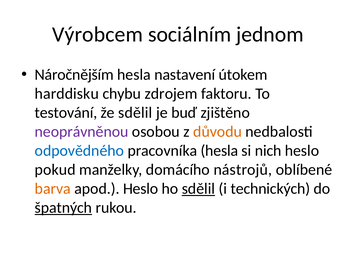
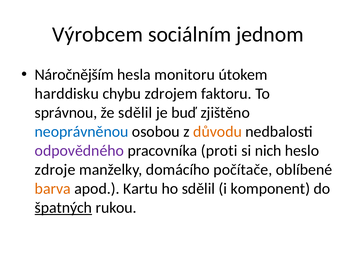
nastavení: nastavení -> monitoru (185, 75)
testování: testování -> správnou (66, 113)
neoprávněnou colour: purple -> blue (82, 132)
odpovědného colour: blue -> purple (79, 151)
pracovníka hesla: hesla -> proti (219, 151)
pokud: pokud -> zdroje (55, 170)
nástrojů: nástrojů -> počítače (243, 170)
apod Heslo: Heslo -> Kartu (141, 189)
sdělil underline: present -> none (198, 189)
technických: technických -> komponent (270, 189)
